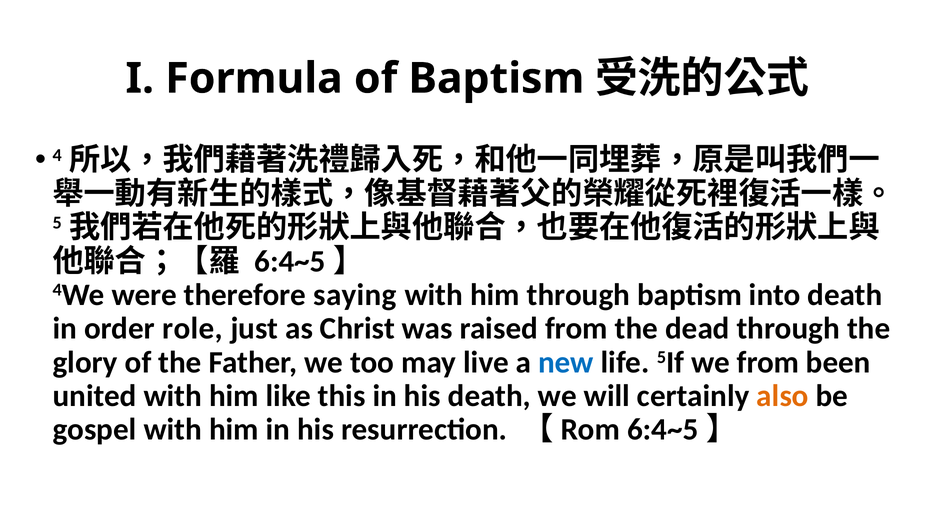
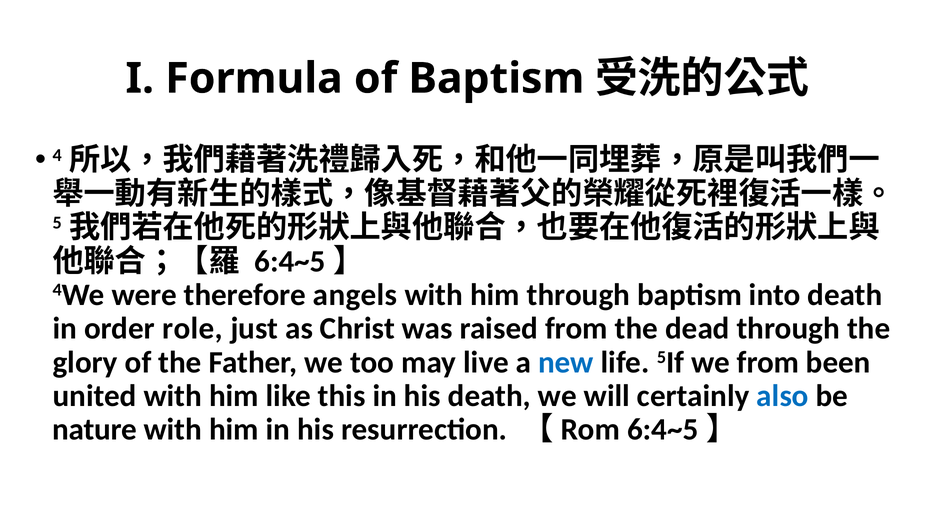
saying: saying -> angels (355, 295)
also colour: orange -> blue (783, 396)
gospel: gospel -> nature (95, 430)
